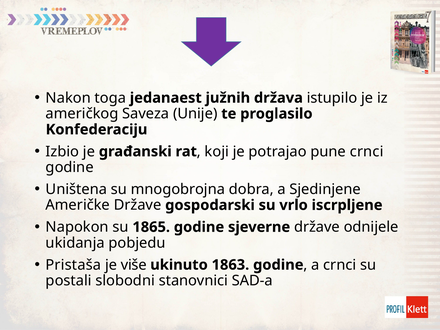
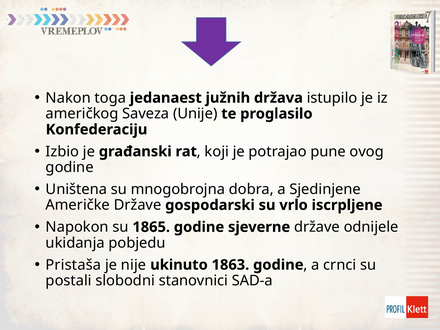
pune crnci: crnci -> ovog (367, 151)
više: više -> nije (134, 265)
